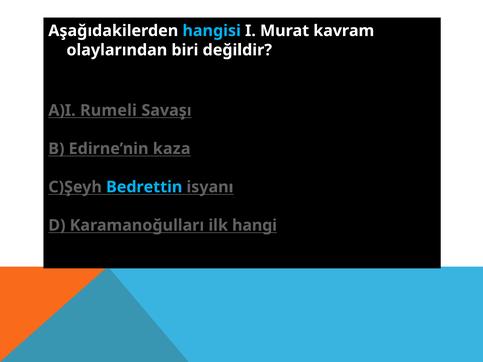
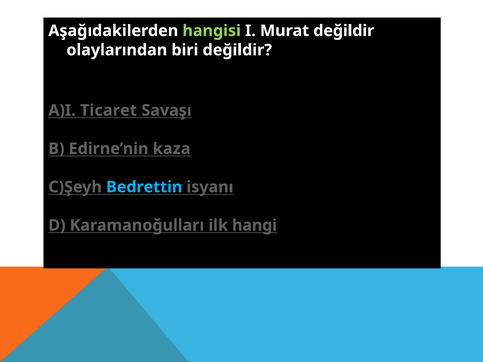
hangisi colour: light blue -> light green (212, 31)
Murat kavram: kavram -> değildir (344, 31)
Rumeli: Rumeli -> Ticaret (108, 110)
